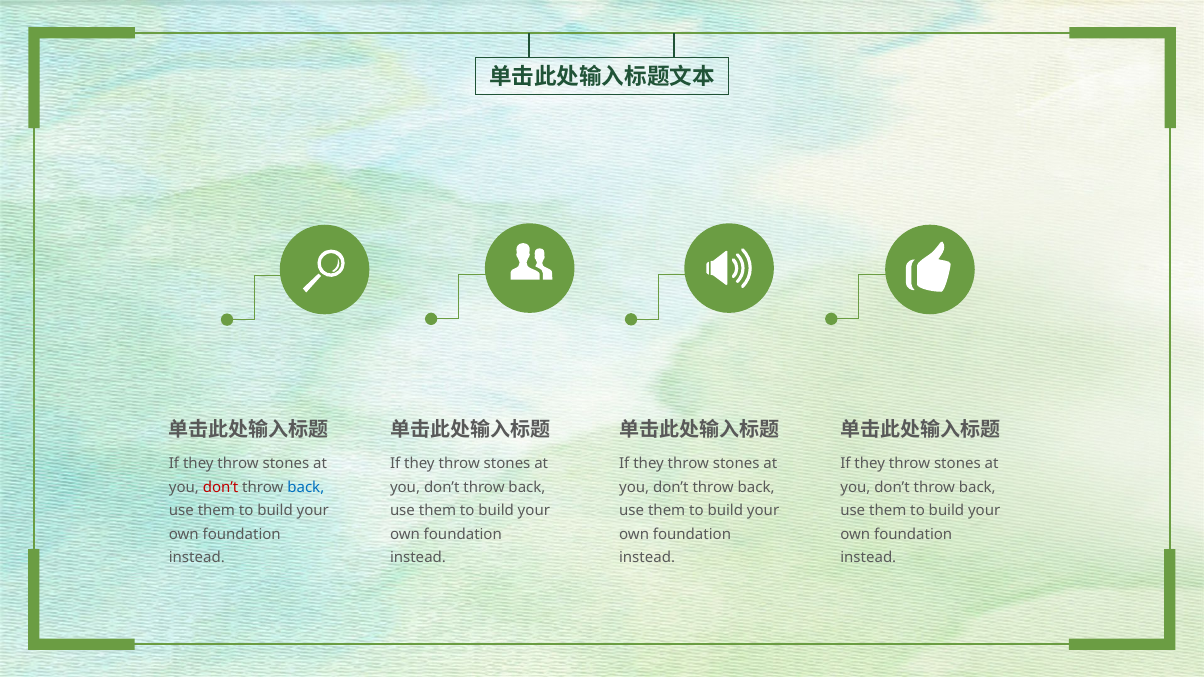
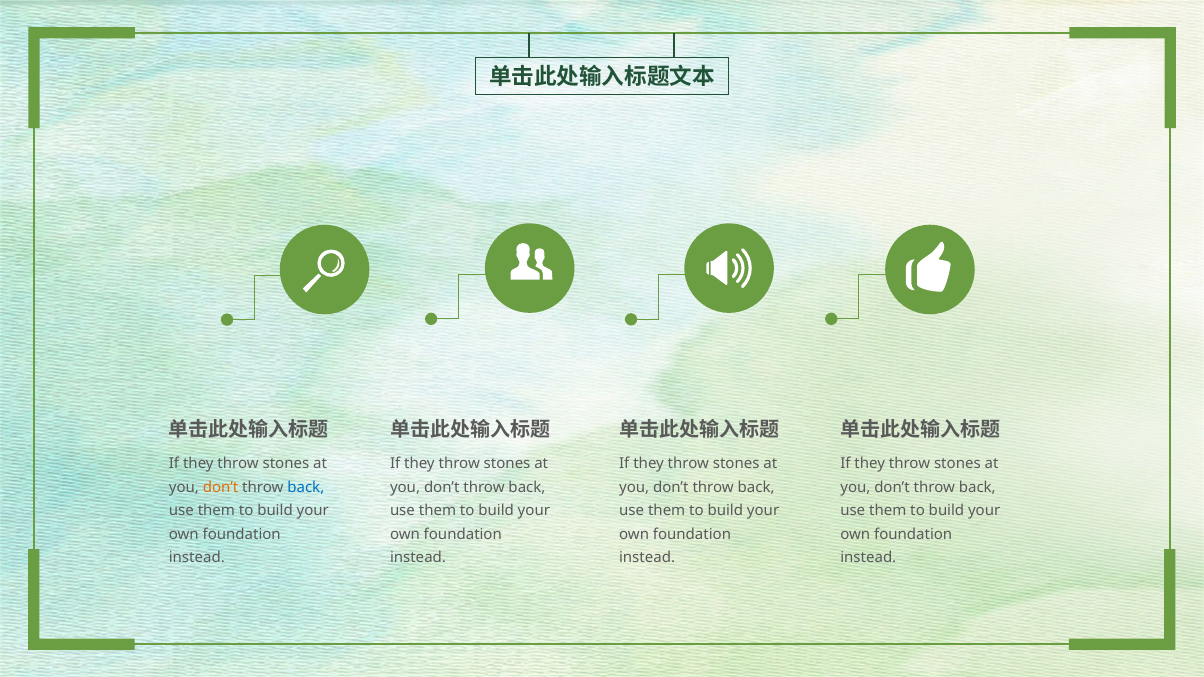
don’t colour: red -> orange (221, 488)
